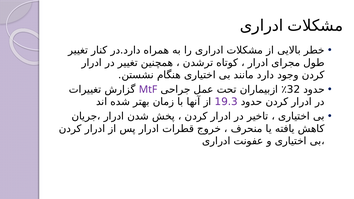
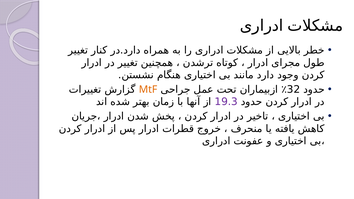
MtF colour: purple -> orange (148, 89)
